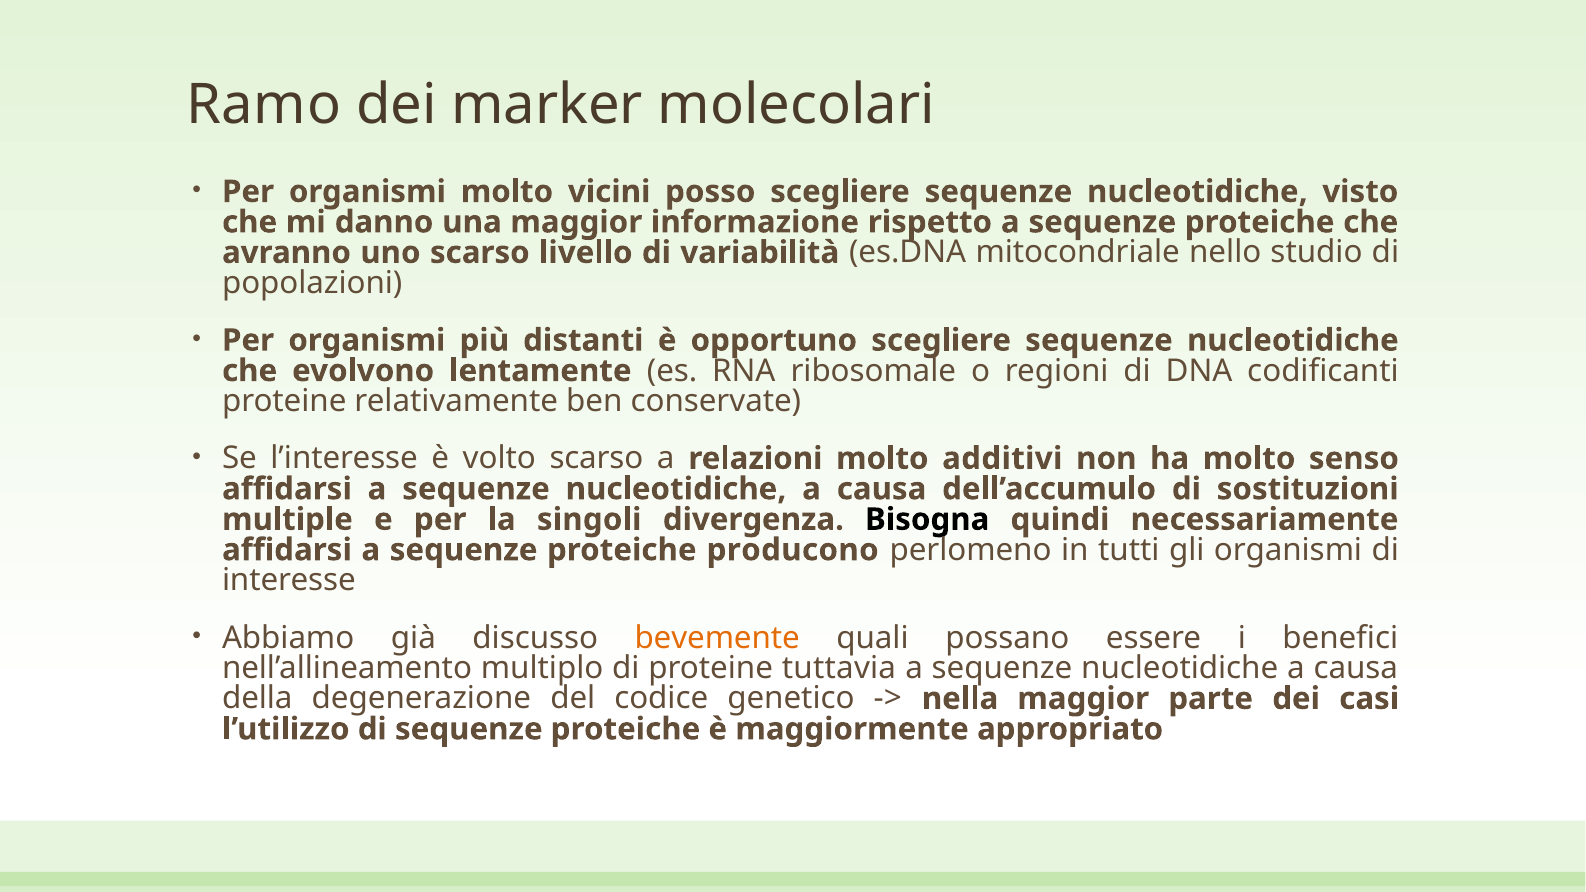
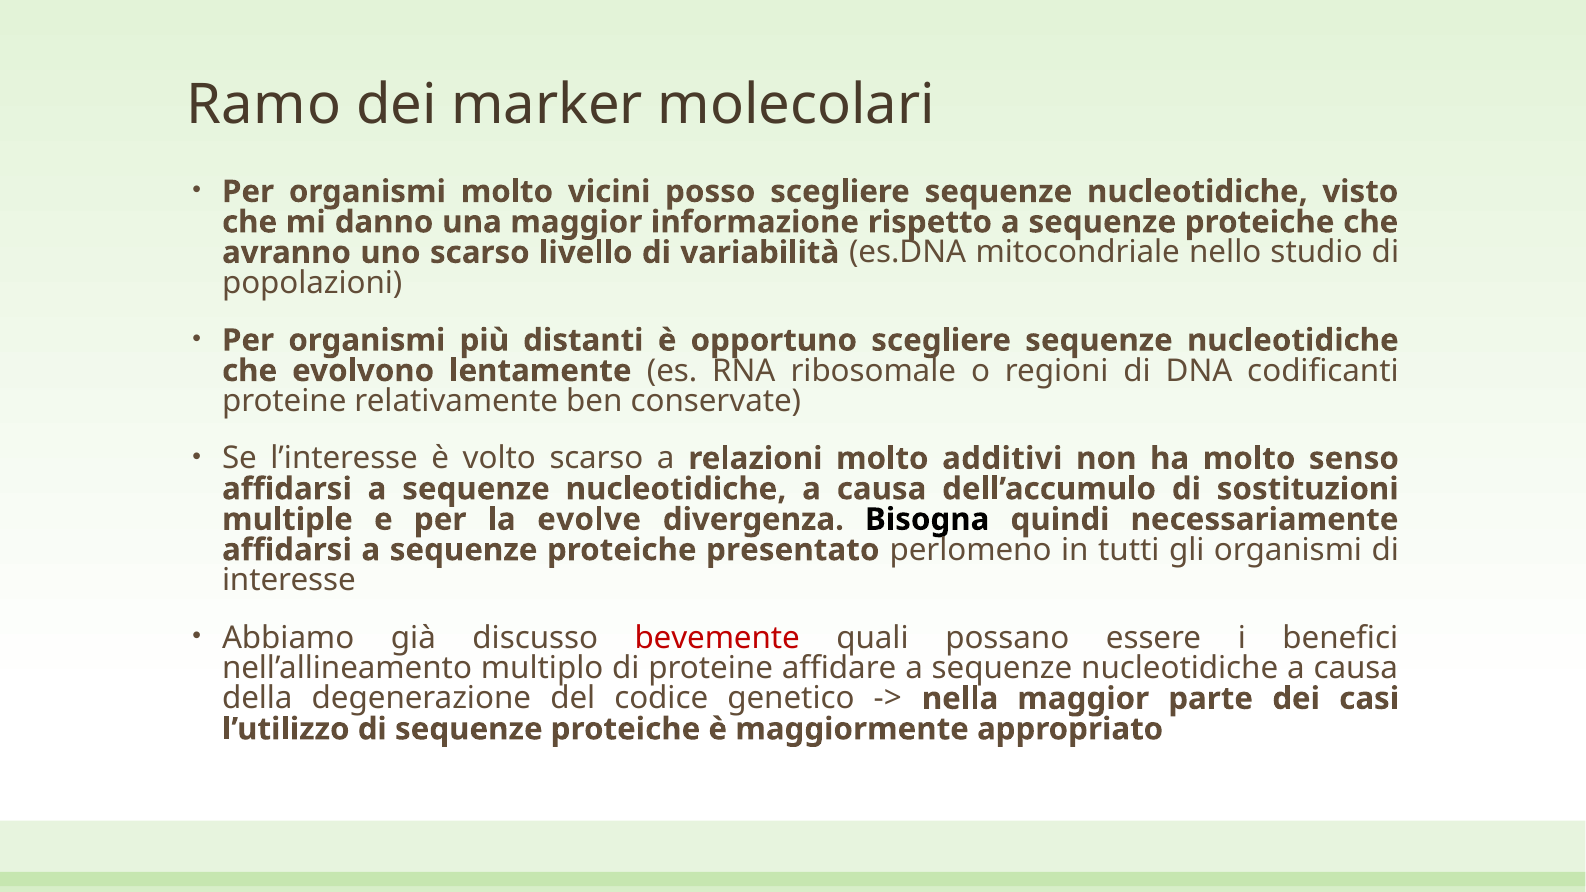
singoli: singoli -> evolve (589, 520)
producono: producono -> presentato (793, 550)
bevemente colour: orange -> red (717, 638)
tuttavia: tuttavia -> affidare (839, 668)
